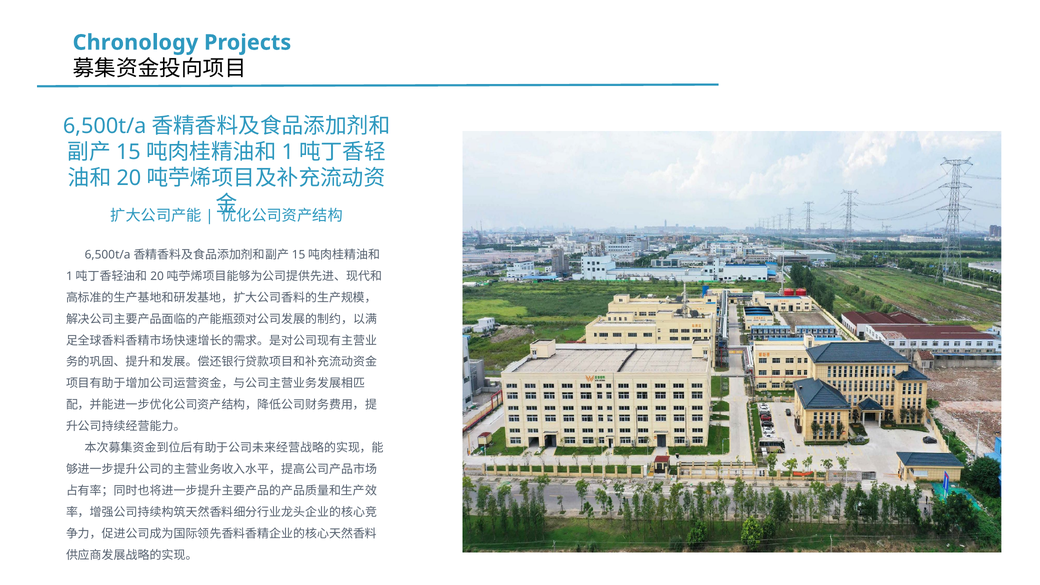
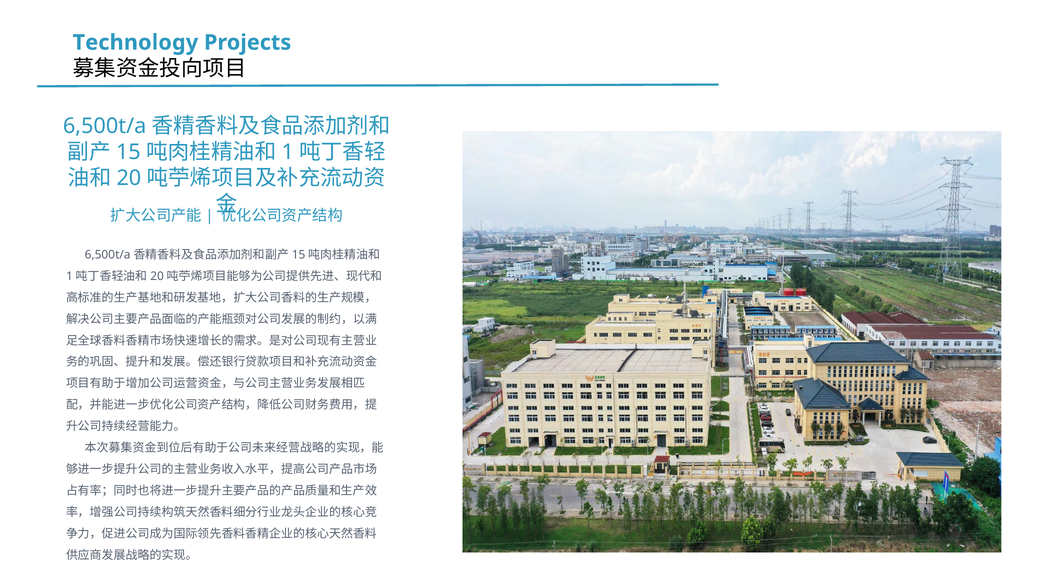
Chronology: Chronology -> Technology (135, 43)
